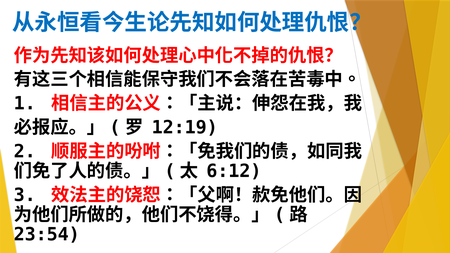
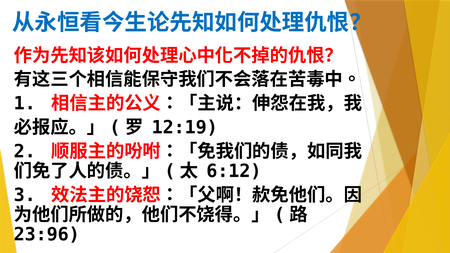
23:54: 23:54 -> 23:96 (47, 235)
